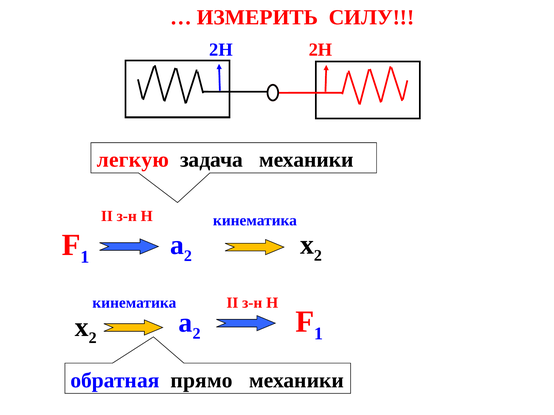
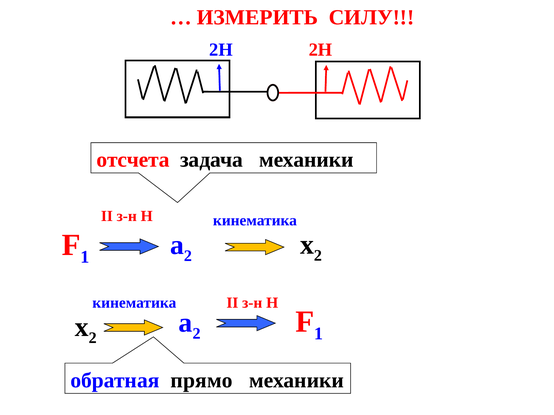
легкую: легкую -> отсчета (133, 160)
